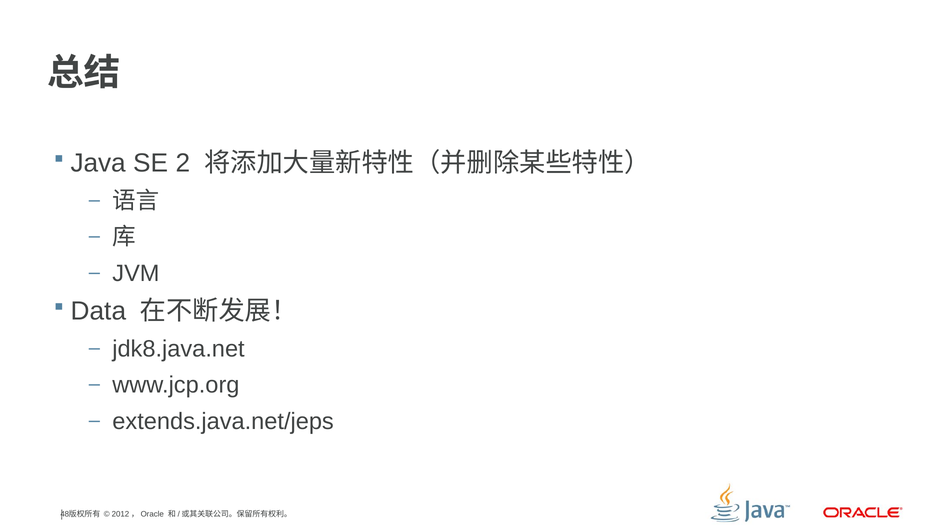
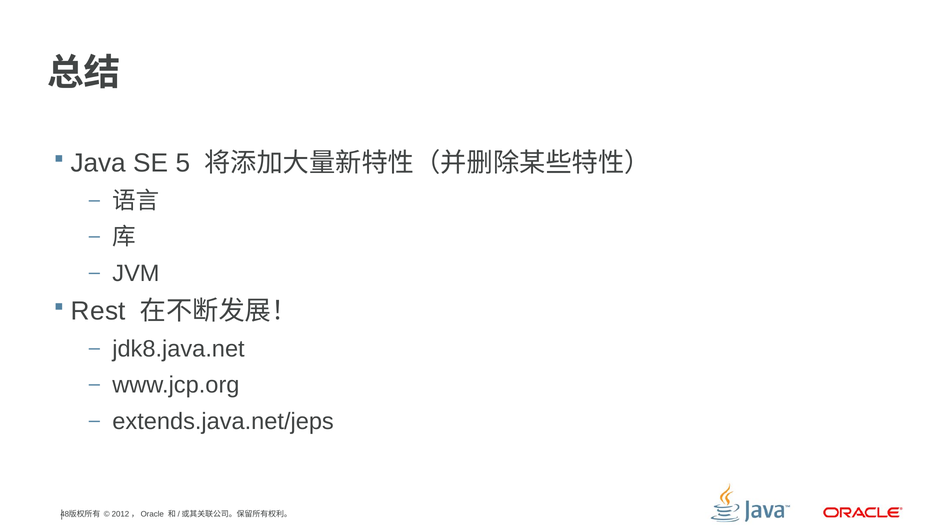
2: 2 -> 5 (183, 163)
Data: Data -> Rest (98, 311)
